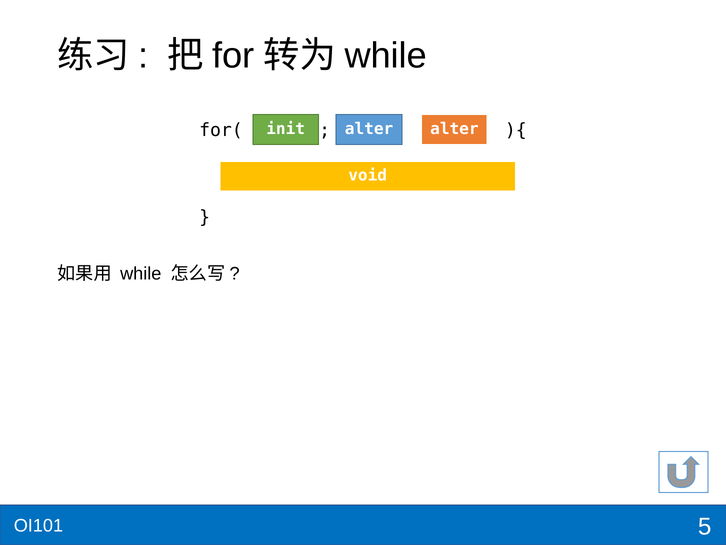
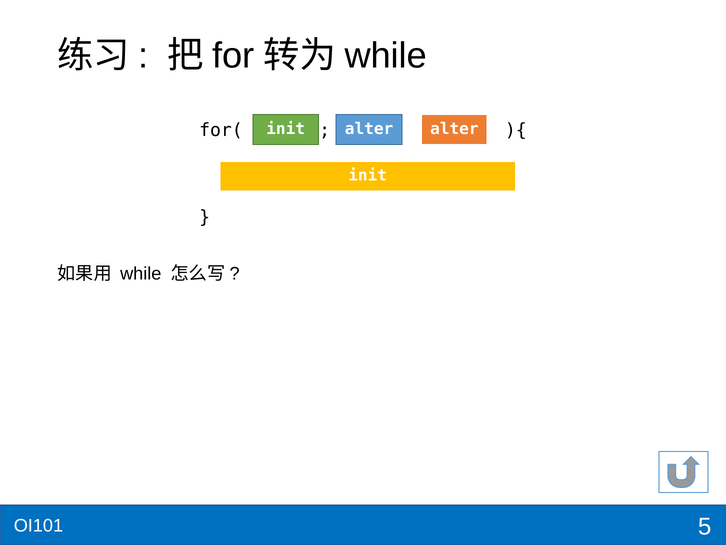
void: void -> init (368, 175)
